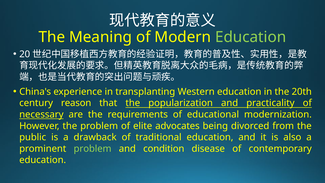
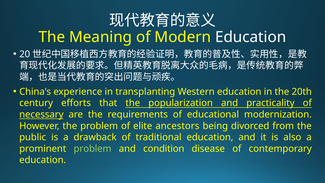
Education colour: light green -> white (251, 37)
reason: reason -> efforts (76, 103)
advocates: advocates -> ancestors (177, 126)
